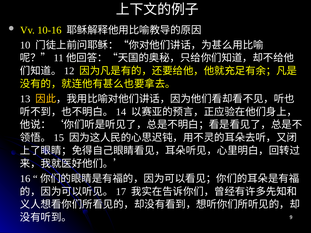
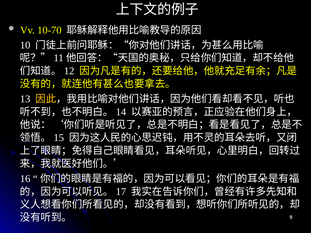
10-16: 10-16 -> 10-70 (49, 30)
